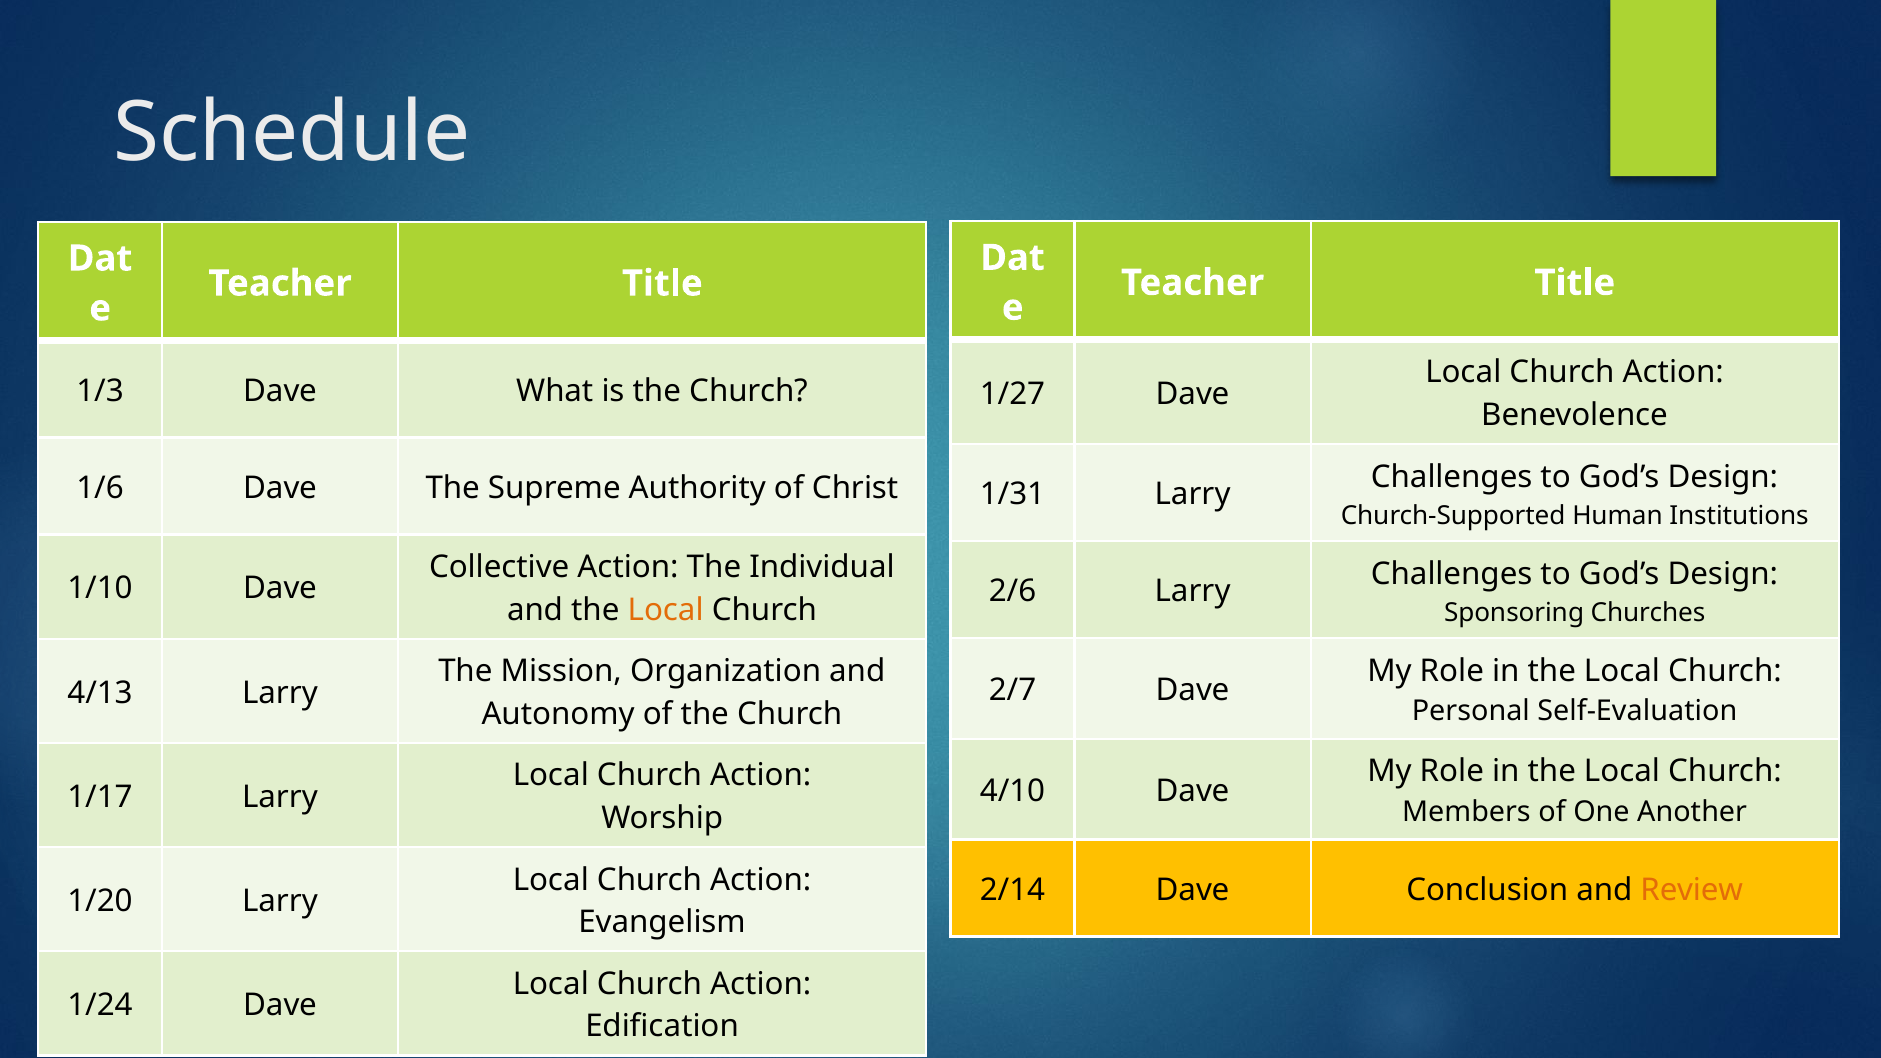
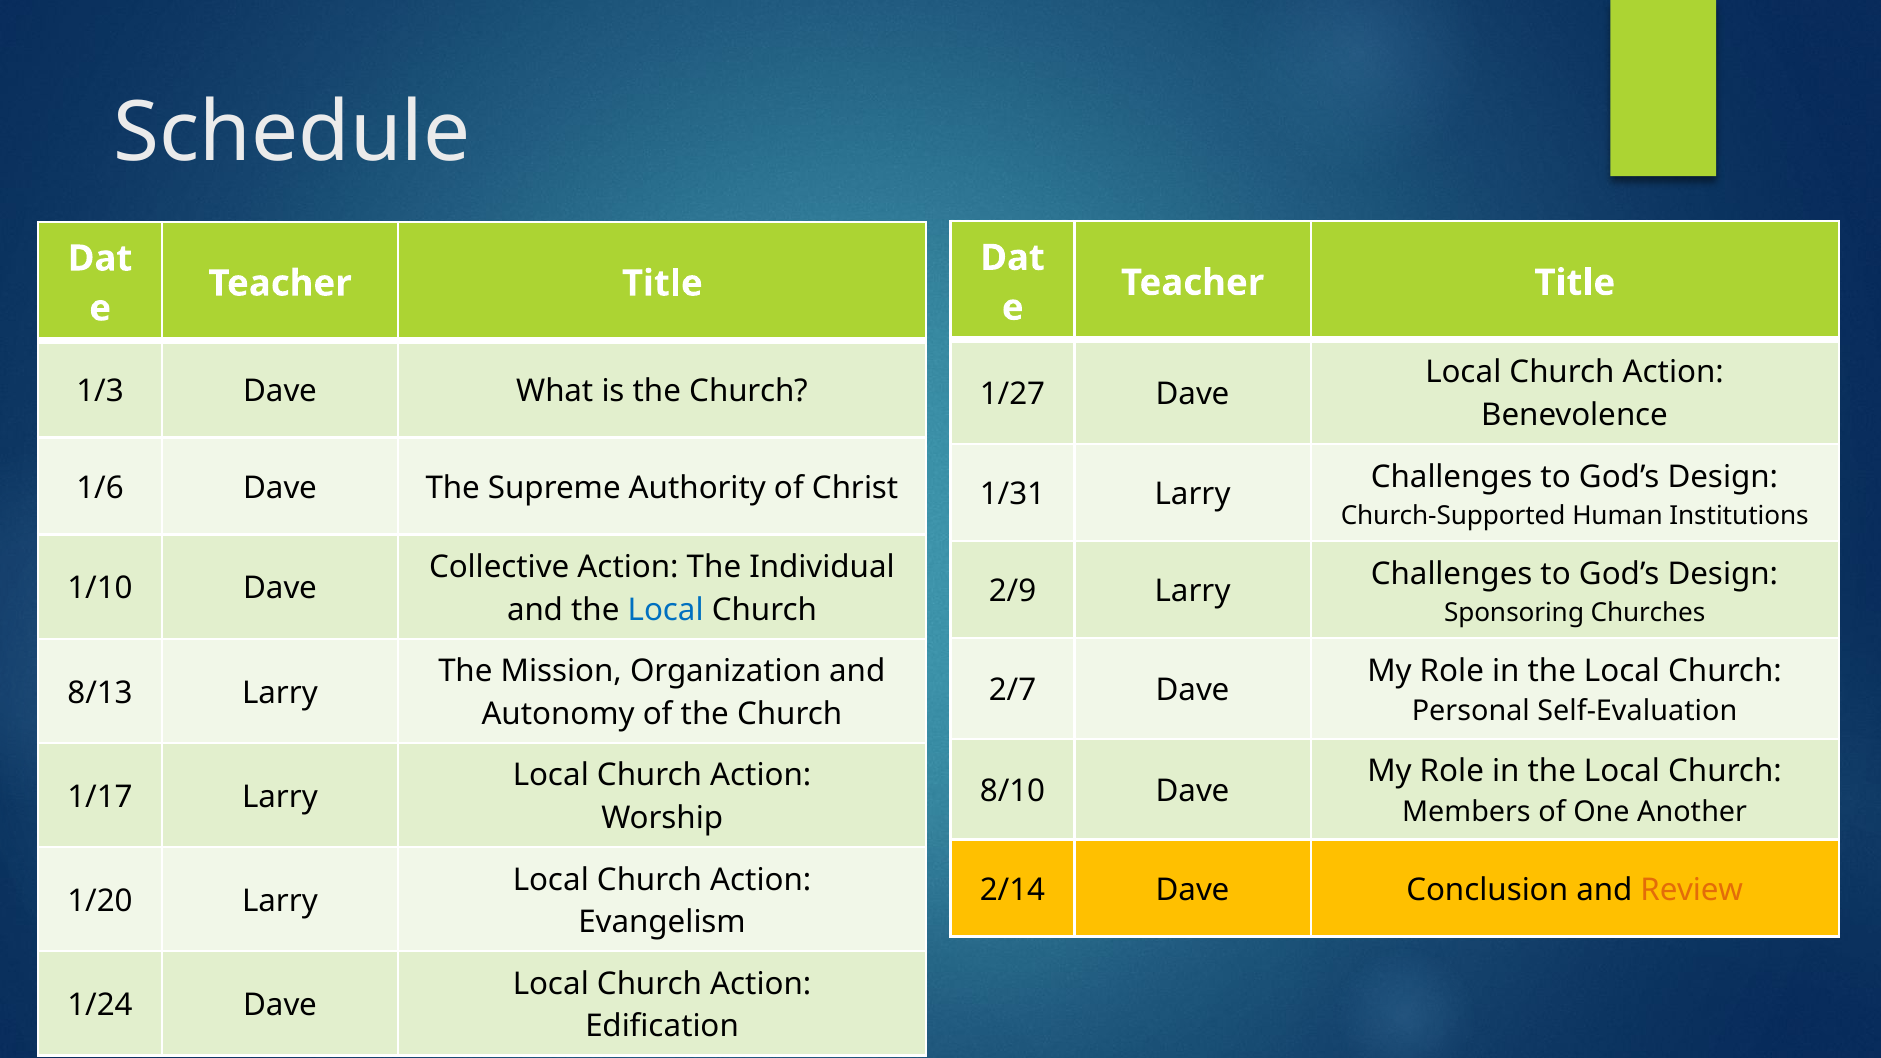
2/6: 2/6 -> 2/9 (1013, 592)
Local colour: orange -> blue (666, 610)
4/13: 4/13 -> 8/13 (100, 693)
4/10: 4/10 -> 8/10 (1013, 791)
